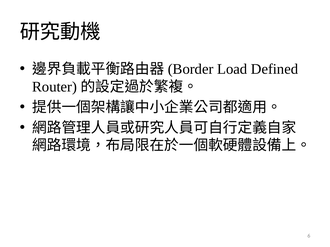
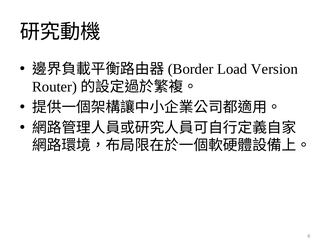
Defined: Defined -> Version (274, 69)
